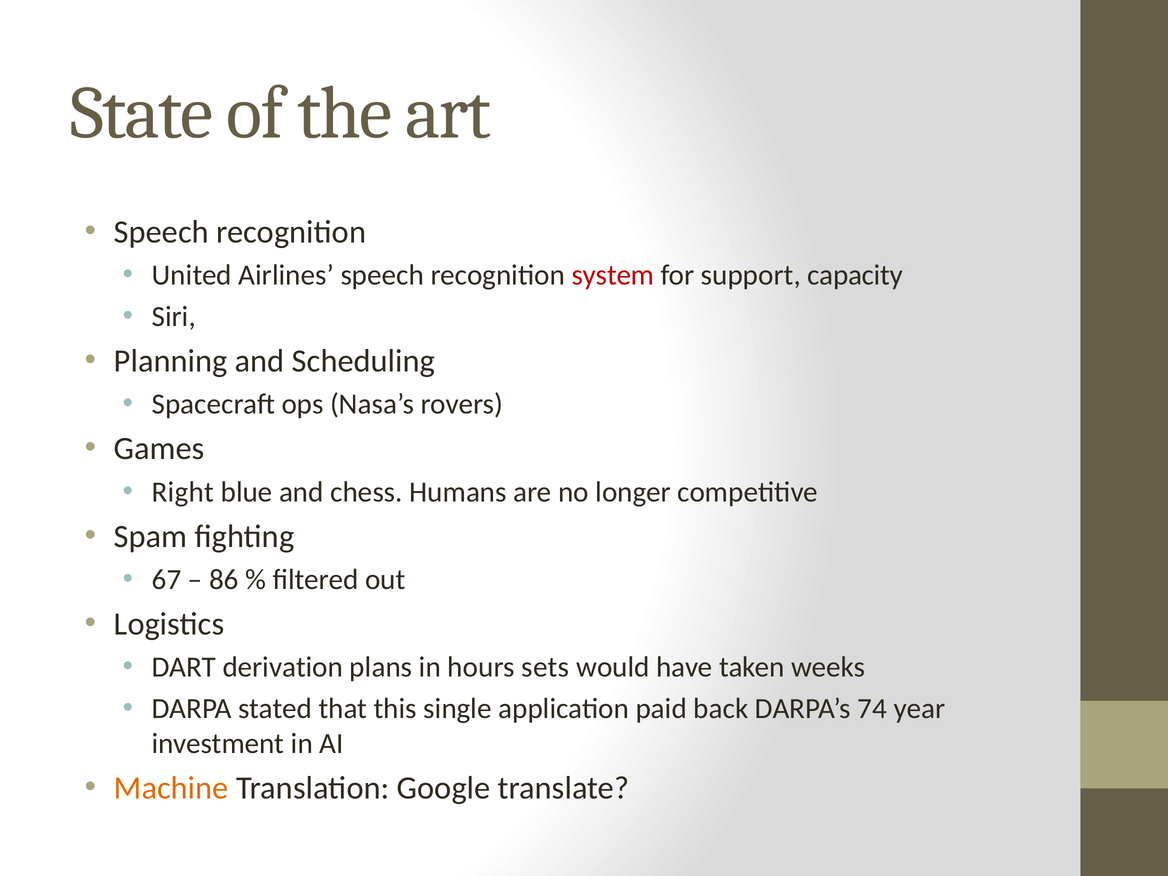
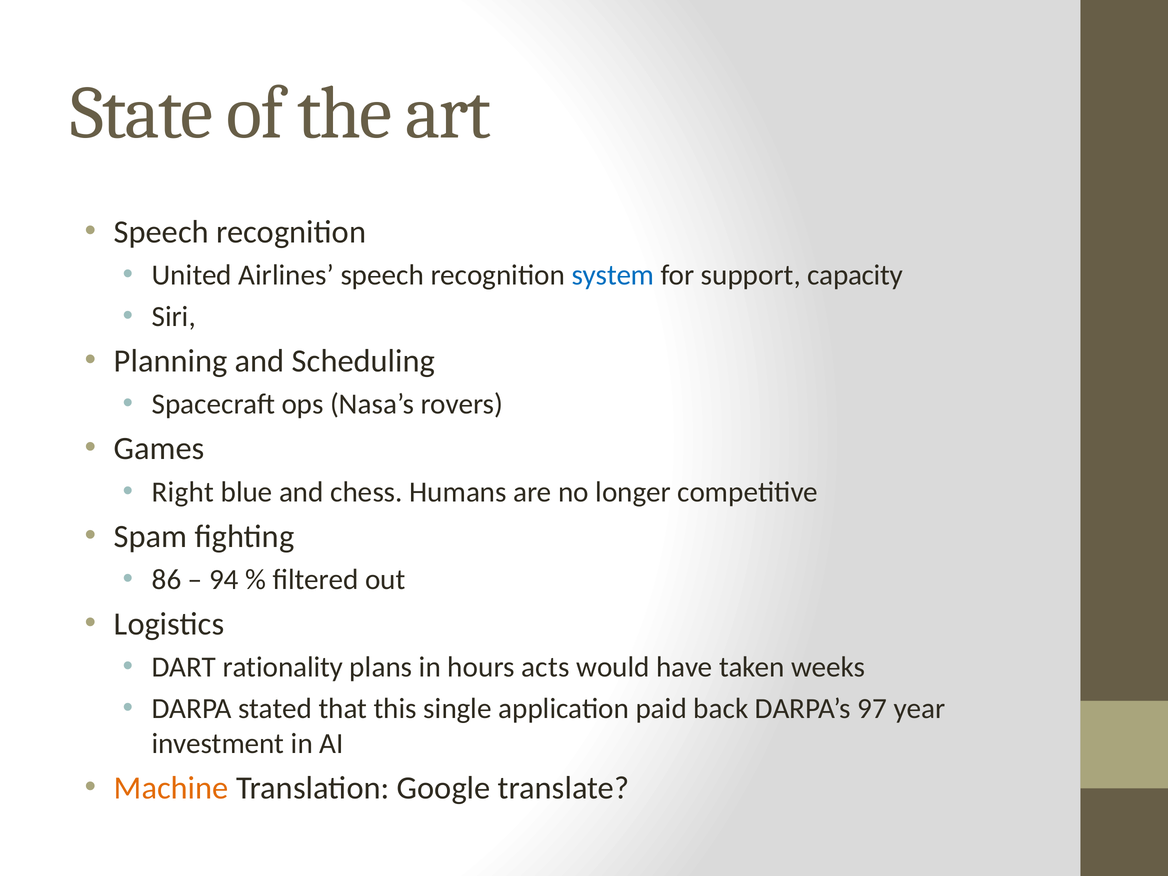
system colour: red -> blue (613, 275)
67: 67 -> 86 (167, 580)
86: 86 -> 94 (224, 580)
derivation: derivation -> rationality (283, 667)
sets: sets -> acts (545, 667)
74: 74 -> 97 (872, 709)
